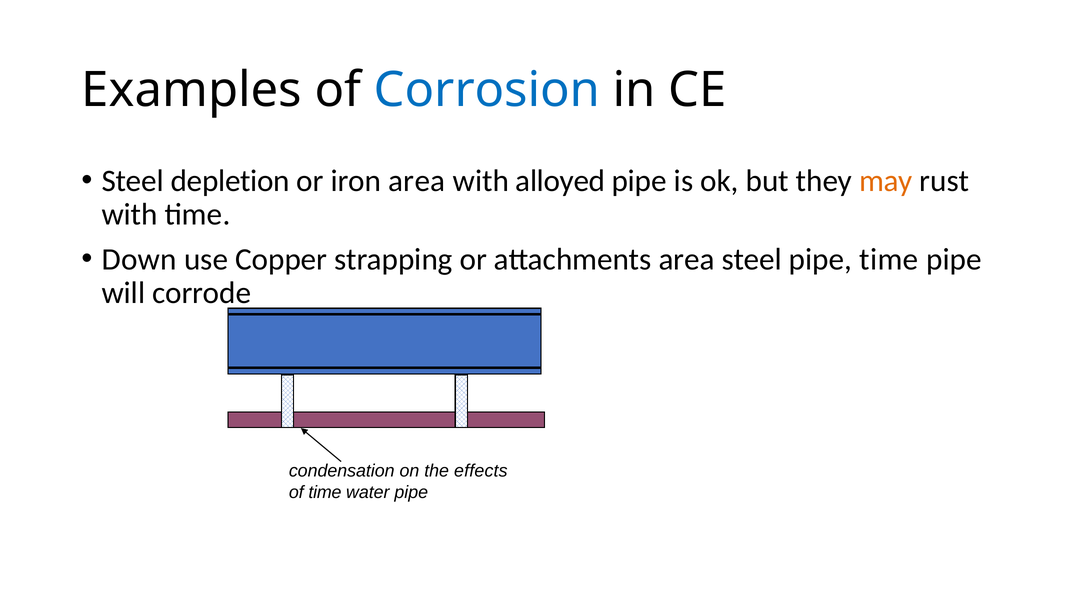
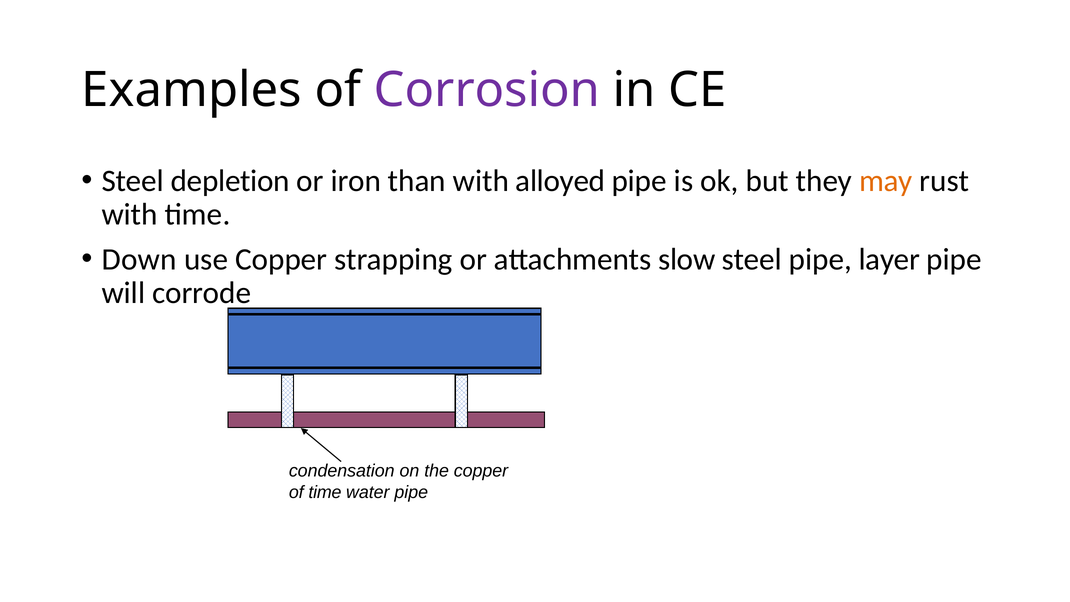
Corrosion colour: blue -> purple (487, 90)
iron area: area -> than (417, 181)
attachments area: area -> slow (687, 259)
pipe time: time -> layer (889, 259)
the effects: effects -> copper (481, 471)
